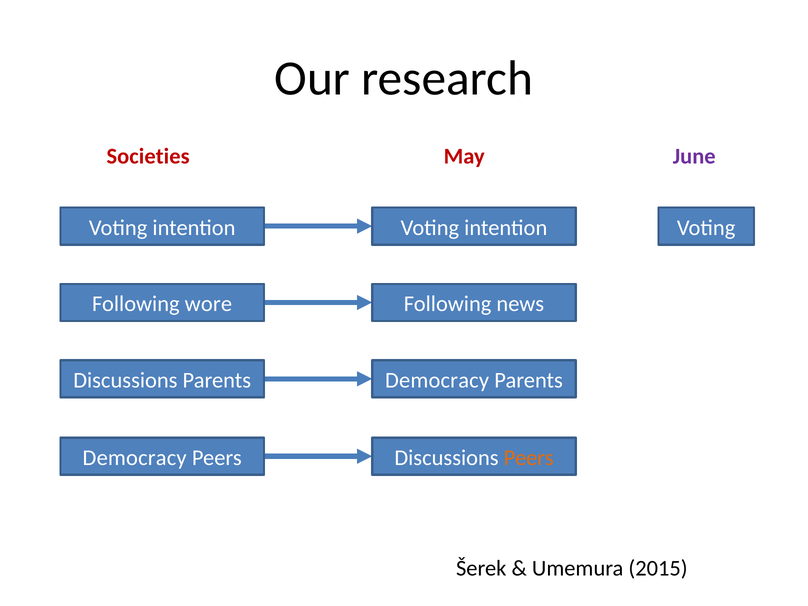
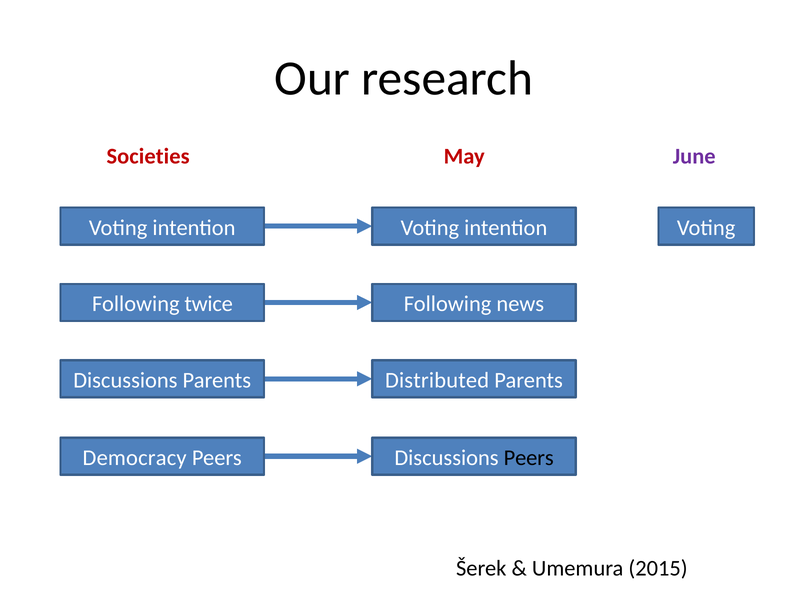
wore: wore -> twice (209, 304)
Democracy: Democracy -> Distributed (437, 380)
Peers colour: orange -> black (529, 458)
